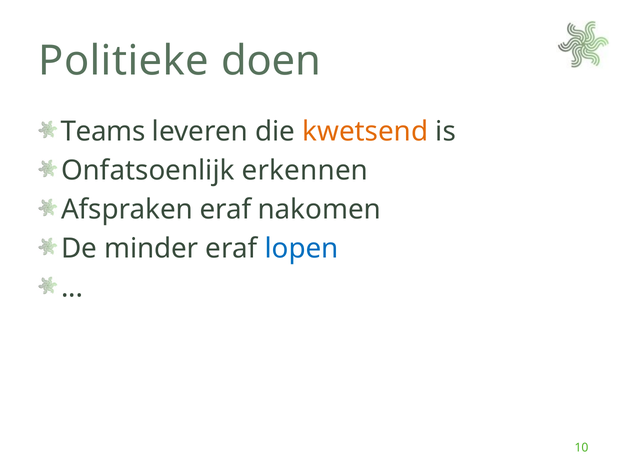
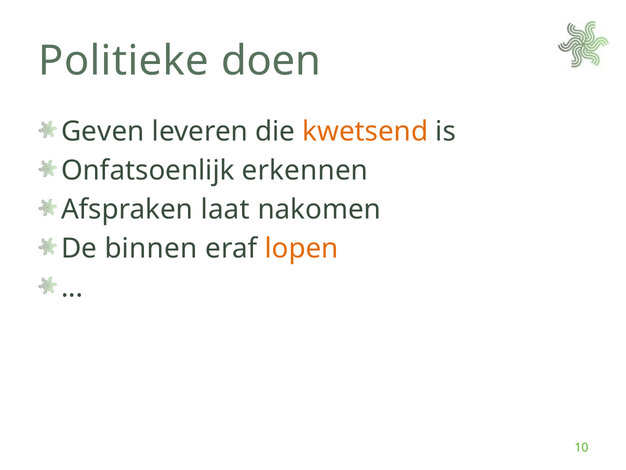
Teams: Teams -> Geven (103, 131)
Afspraken eraf: eraf -> laat (225, 209)
minder: minder -> binnen (151, 248)
lopen colour: blue -> orange (302, 248)
